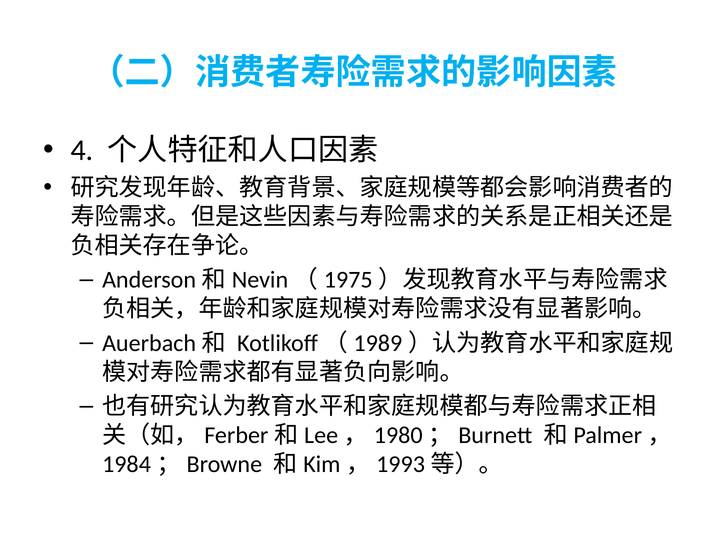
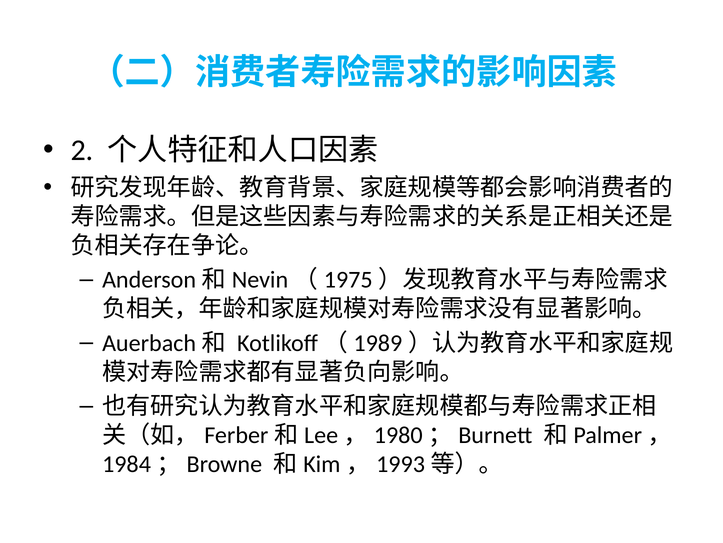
4: 4 -> 2 (82, 150)
